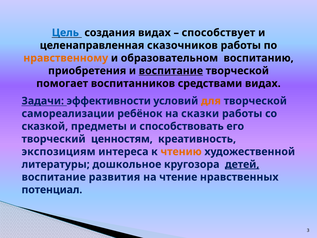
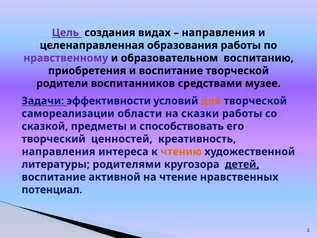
Цель colour: blue -> purple (65, 33)
способствует: способствует -> направления (218, 33)
сказочников: сказочников -> образования (182, 45)
нравственному colour: orange -> purple (66, 58)
воспитание underline: present -> none (171, 71)
помогает: помогает -> родители (62, 83)
средствами видах: видах -> музее (263, 83)
ребёнок: ребёнок -> области (140, 113)
ценностям: ценностям -> ценностей (122, 139)
экспозициям: экспозициям -> направления (59, 152)
дошкольное: дошкольное -> родителями (127, 164)
развития: развития -> активной (115, 177)
